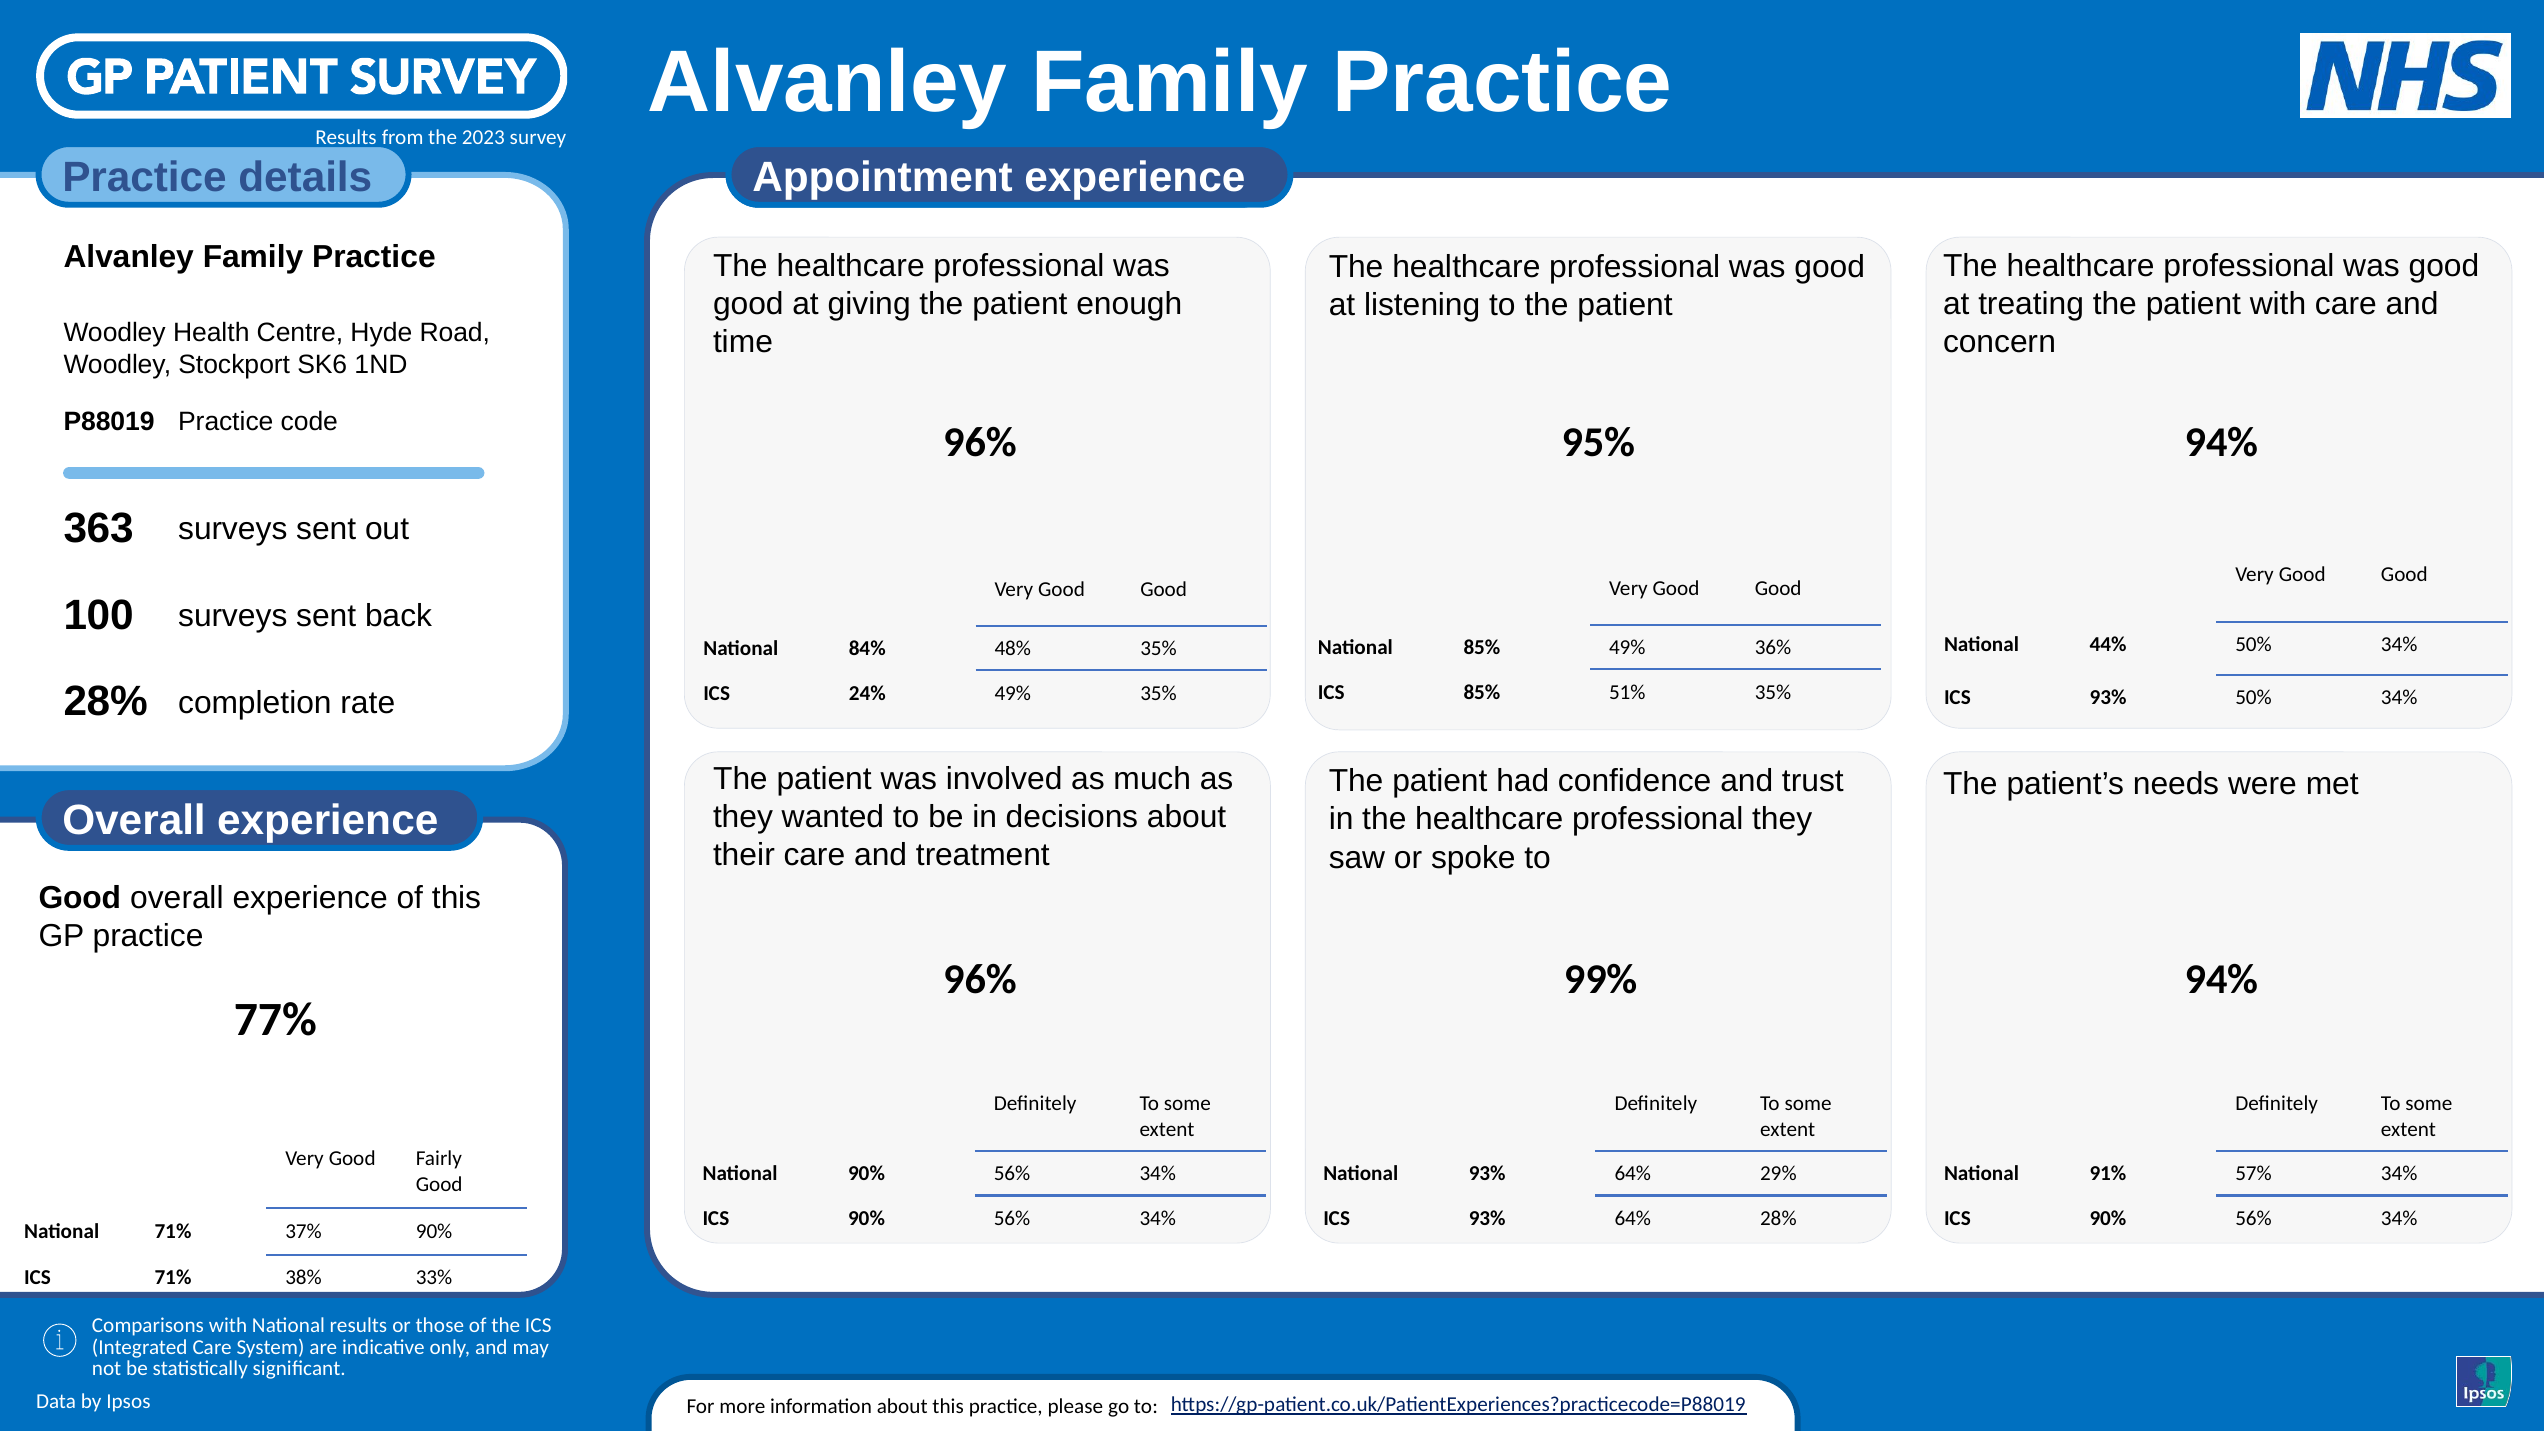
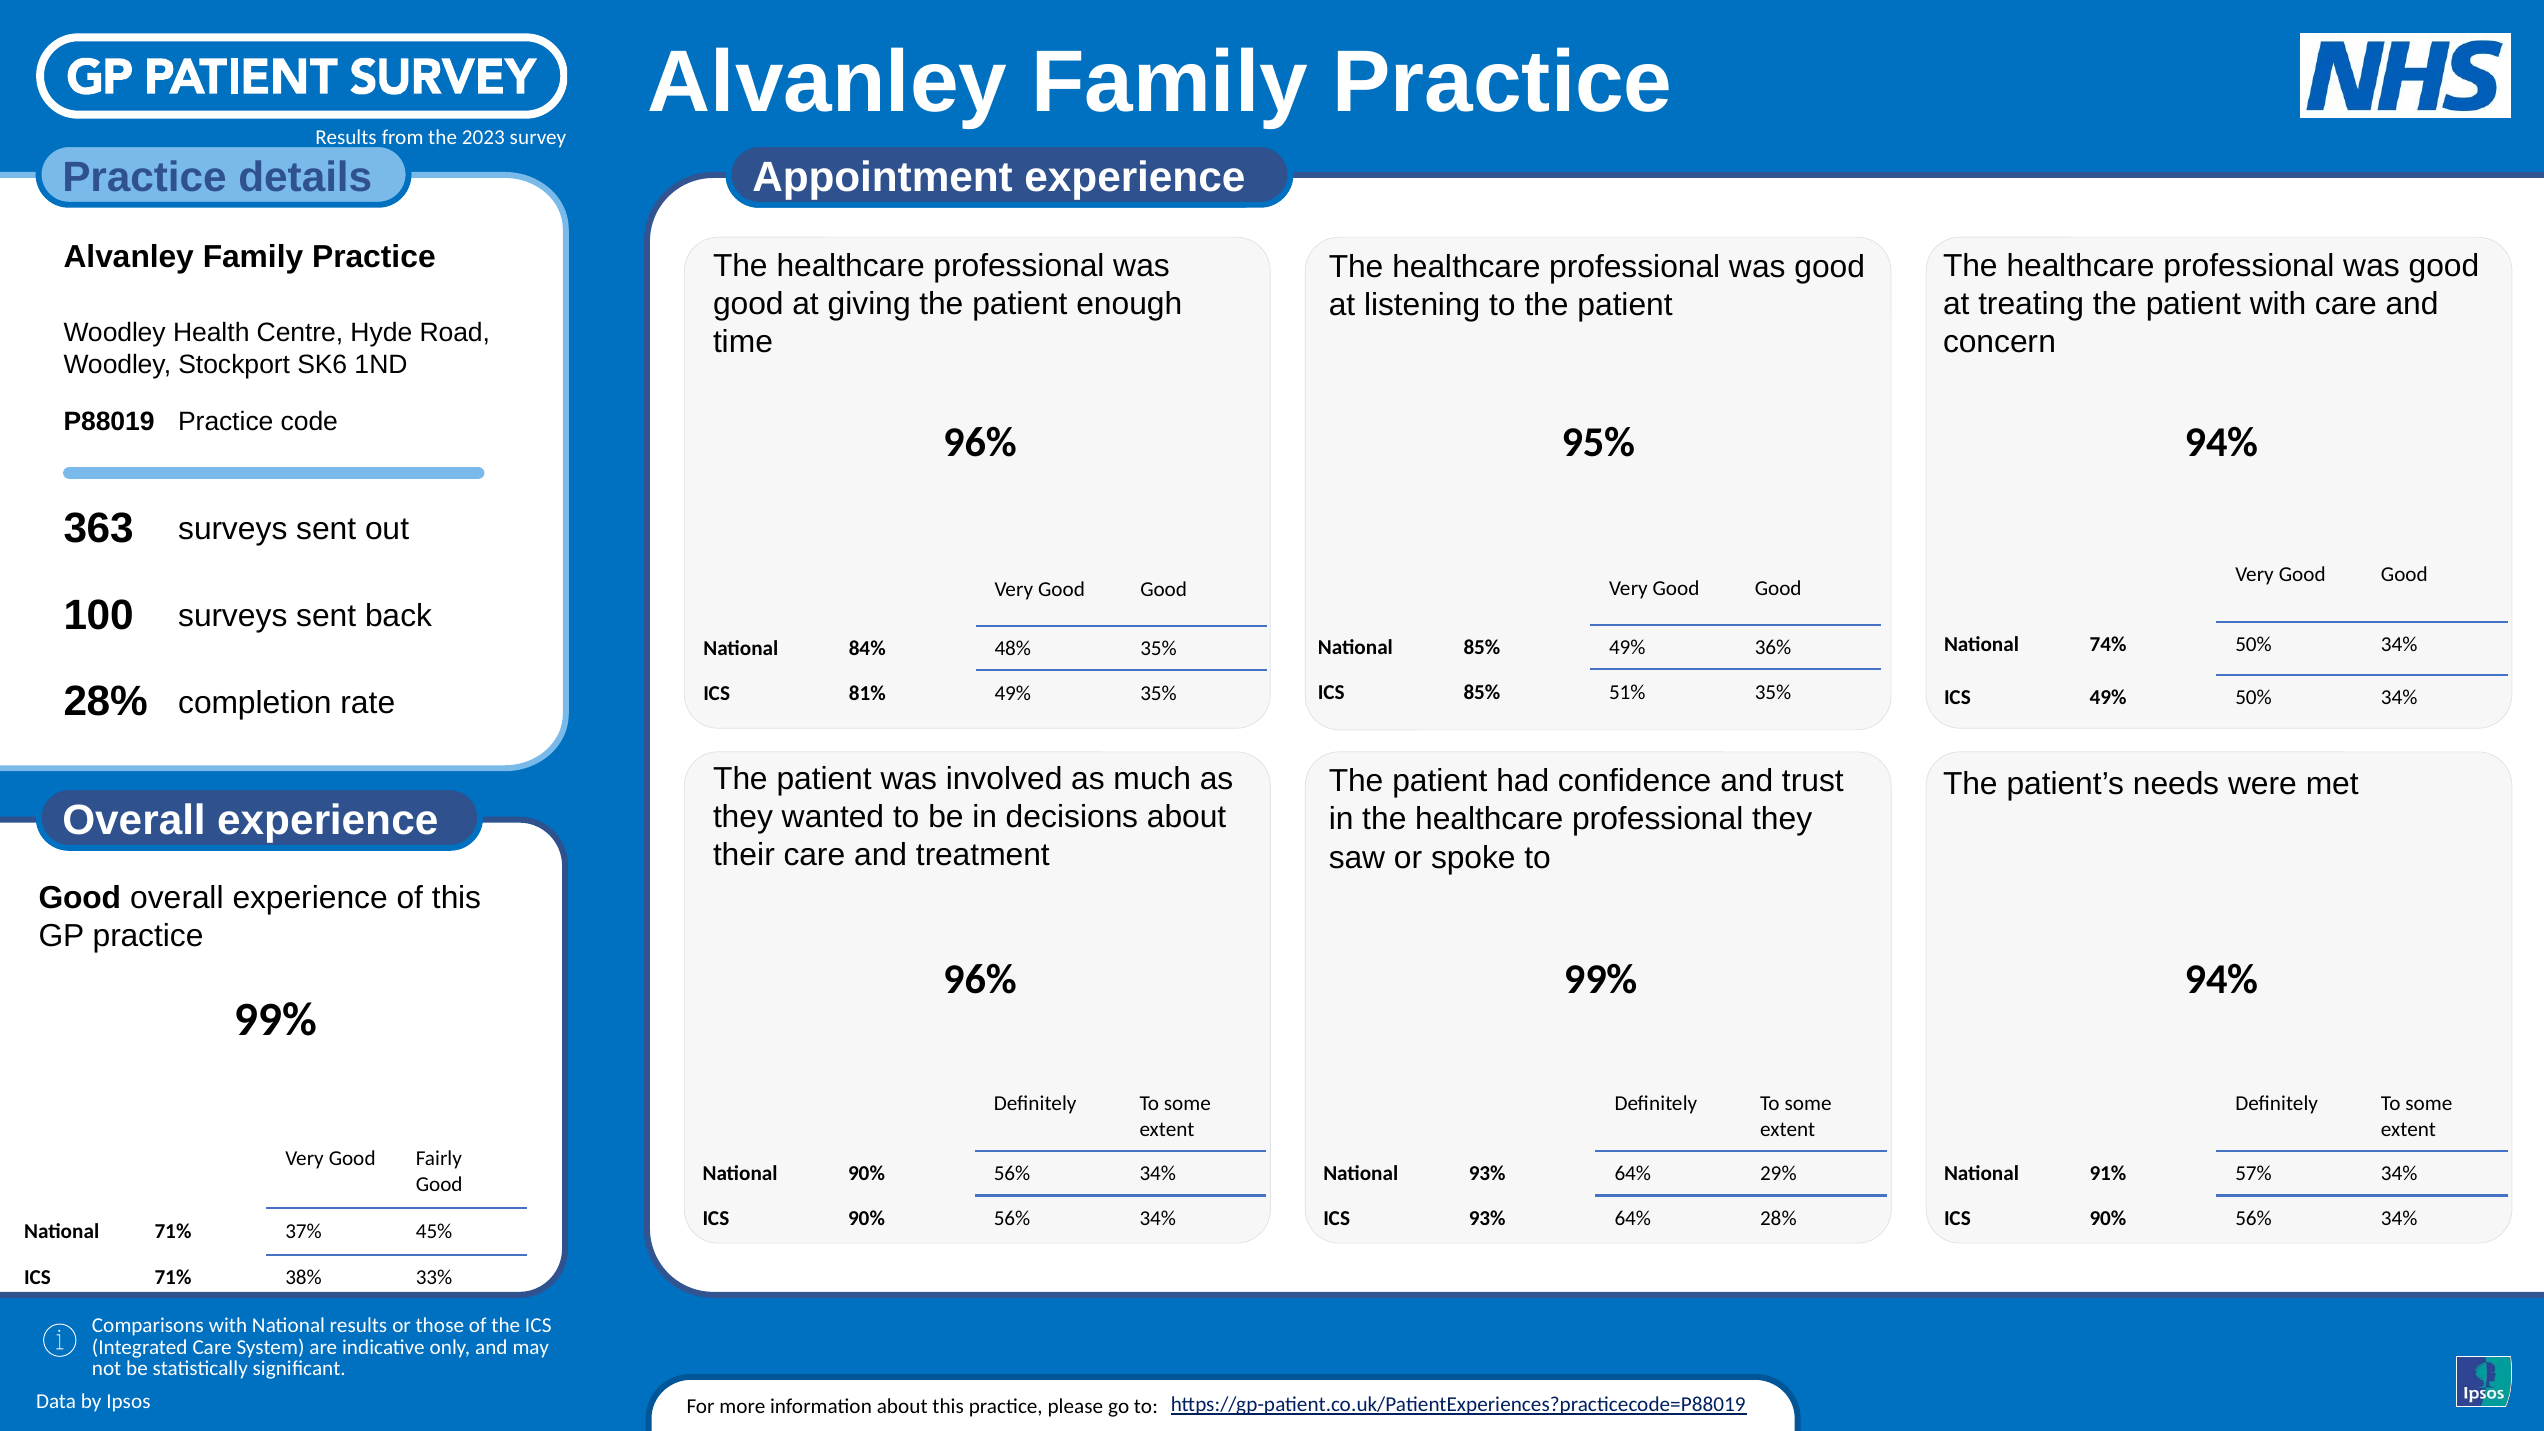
44%: 44% -> 74% (2108, 645)
24%: 24% -> 81% (867, 693)
93%: 93% -> 49% (2108, 698)
77%: 77% -> 99% (275, 1020)
37% 90%: 90% -> 45% (434, 1231)
